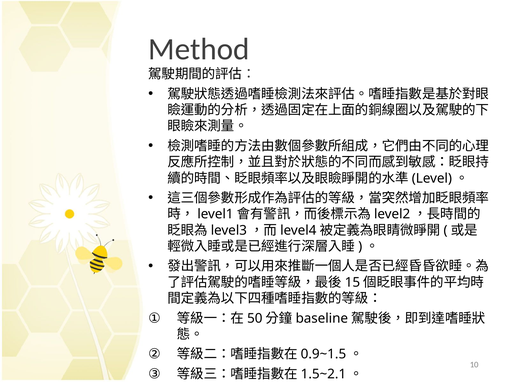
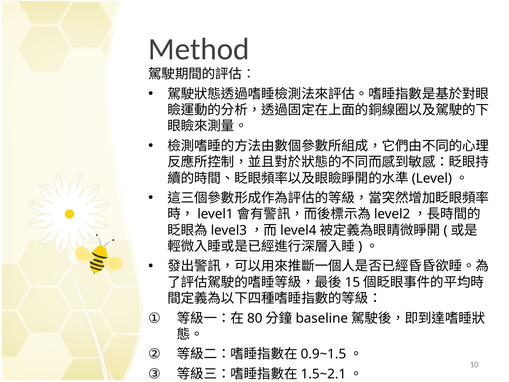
50: 50 -> 80 (255, 318)
